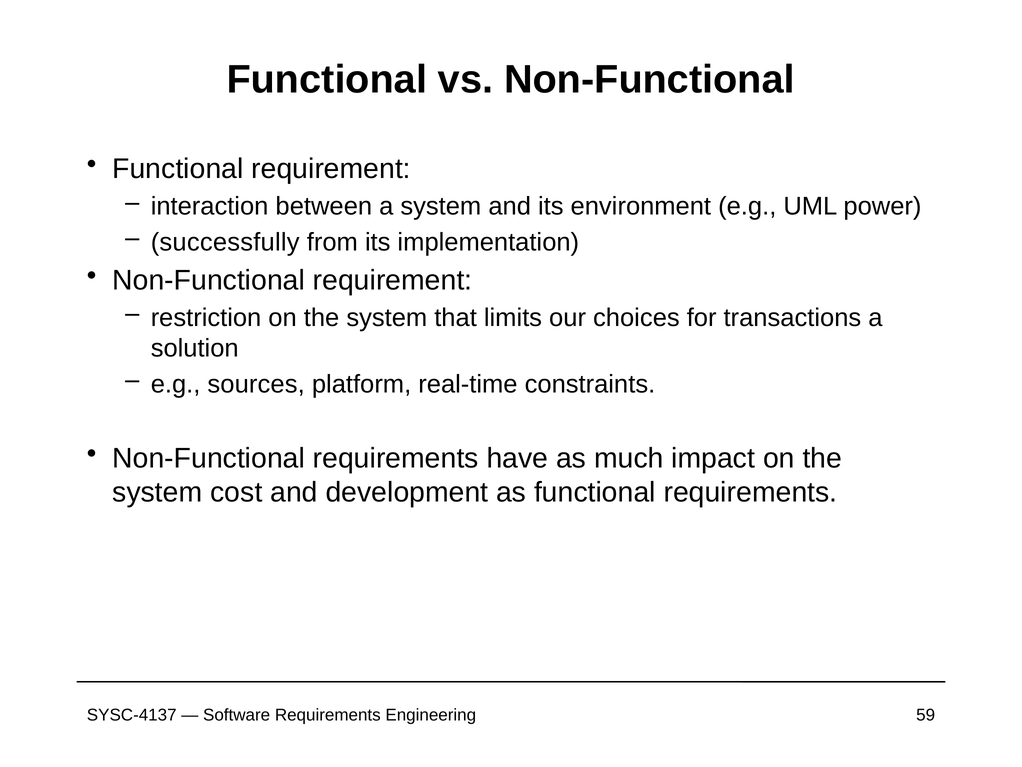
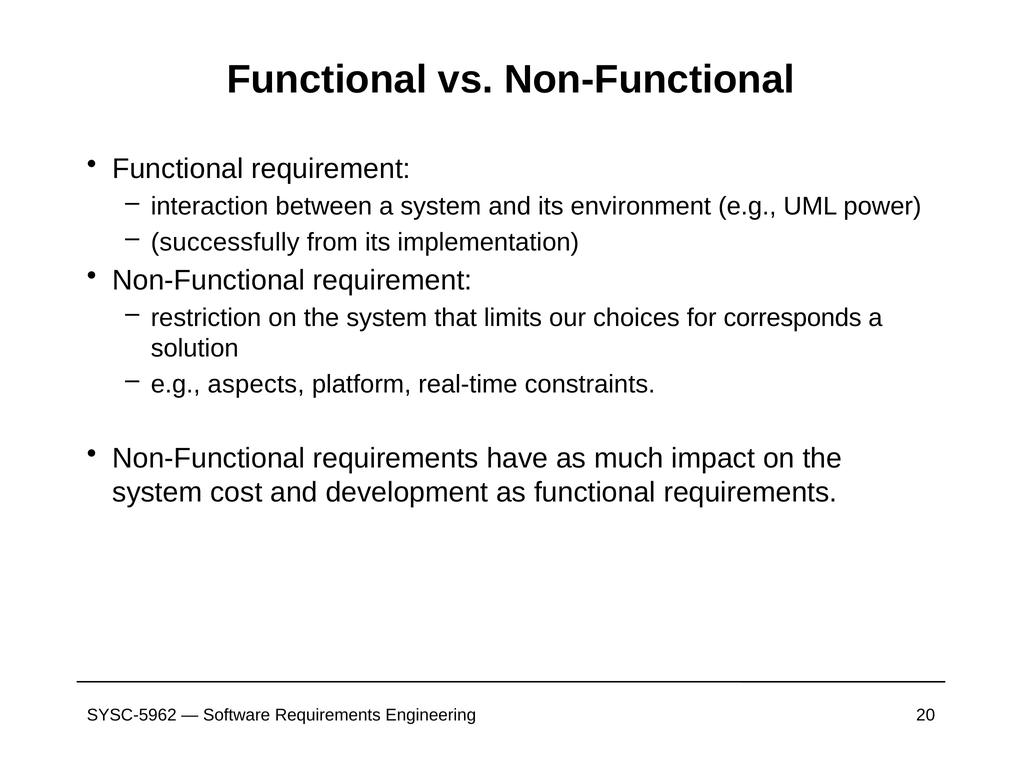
transactions: transactions -> corresponds (793, 317)
sources: sources -> aspects (256, 384)
SYSC-4137: SYSC-4137 -> SYSC-5962 (132, 715)
59: 59 -> 20 (926, 715)
